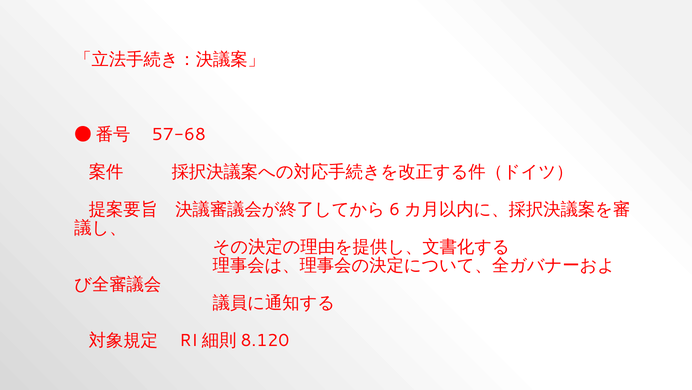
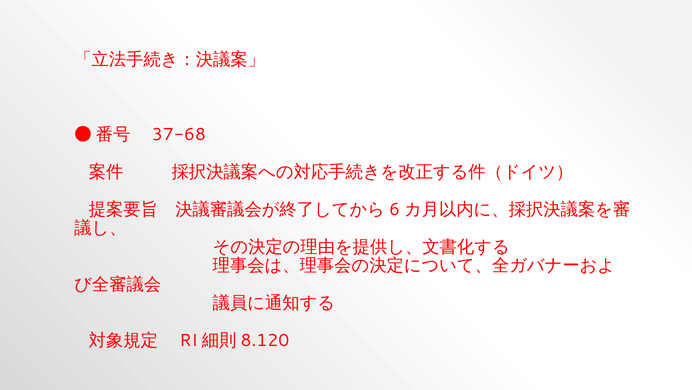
57-68: 57-68 -> 37-68 (179, 134)
